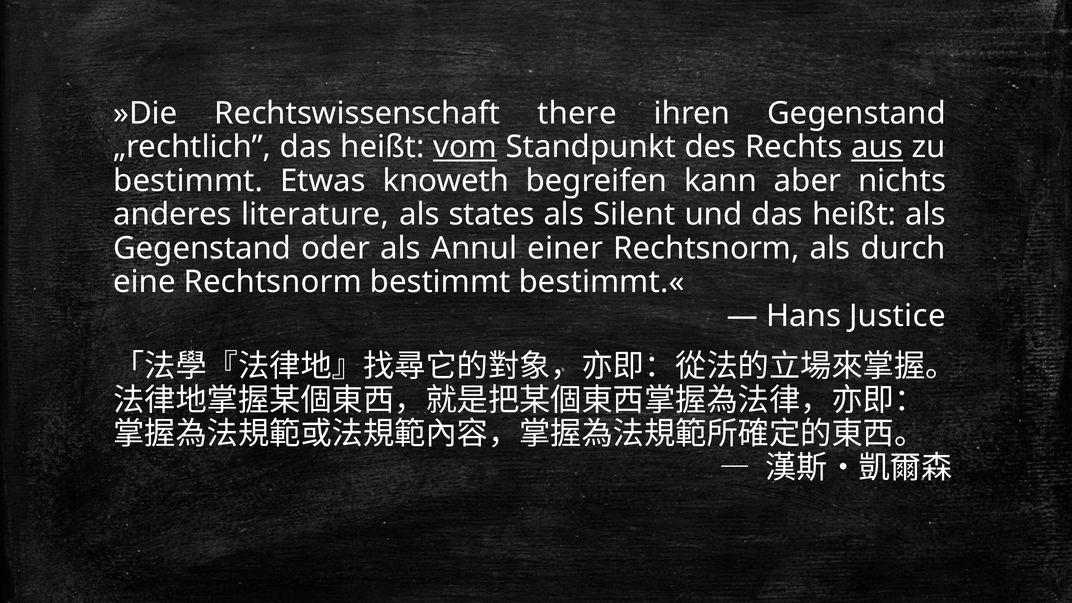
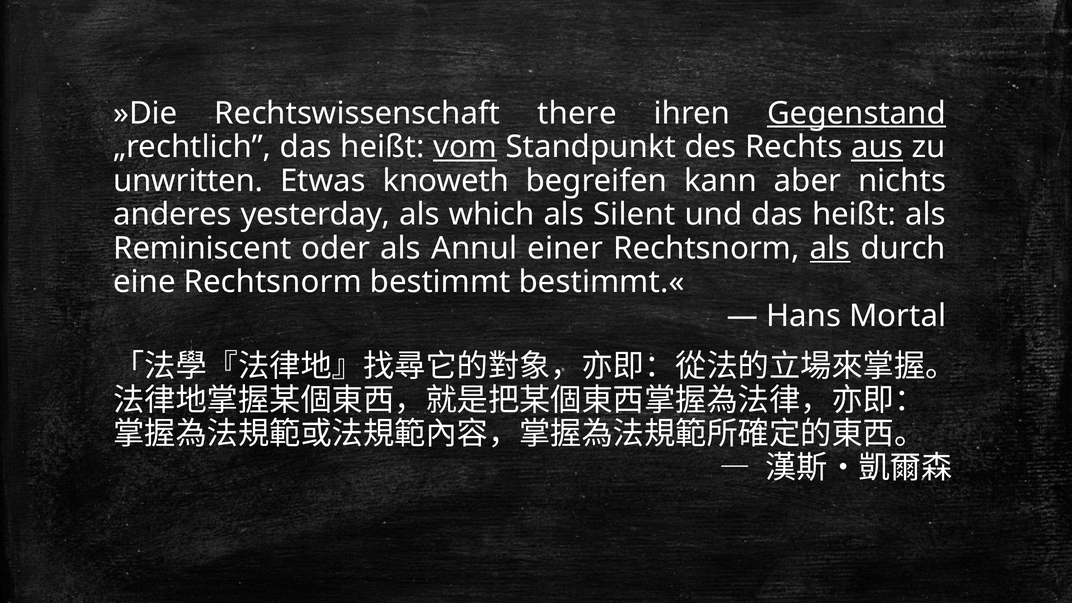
Gegenstand underline: none -> present (857, 113)
bestimmt: bestimmt -> unwritten (188, 181)
literature: literature -> yesterday (315, 215)
states: states -> which (492, 215)
Gegenstand: Gegenstand -> Reminiscent (202, 248)
als underline: none -> present (830, 248)
Justice: Justice -> Mortal (898, 316)
